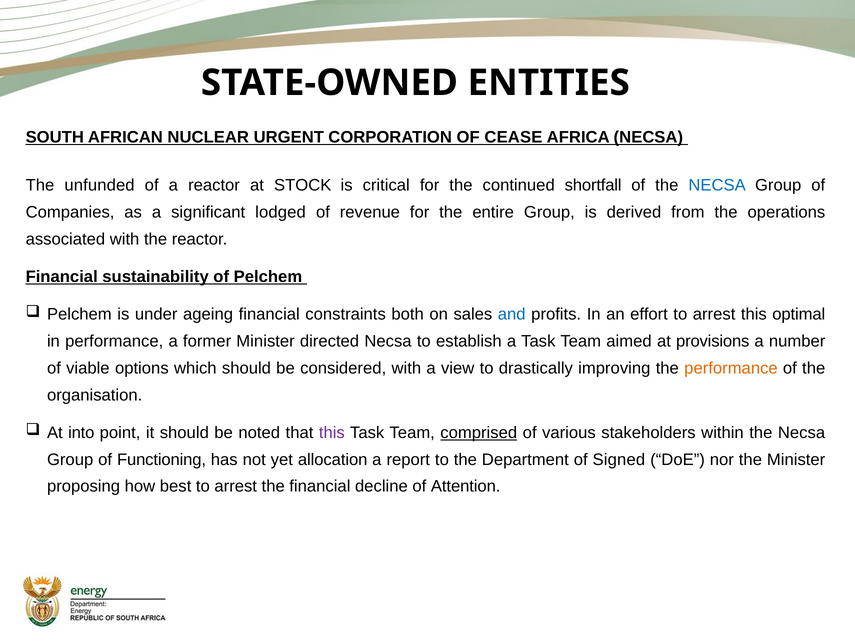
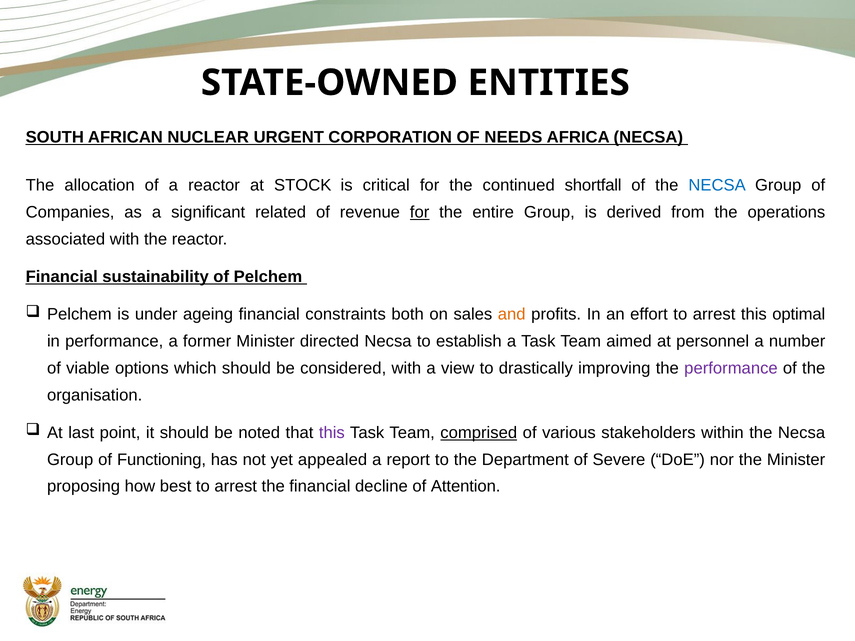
CEASE: CEASE -> NEEDS (513, 137)
unfunded: unfunded -> allocation (100, 185)
lodged: lodged -> related (281, 212)
for underline: none -> present (420, 212)
and colour: blue -> orange (512, 314)
provisions: provisions -> personnel (713, 341)
performance colour: orange -> purple (731, 368)
into: into -> last (81, 433)
allocation: allocation -> appealed (333, 460)
Signed: Signed -> Severe (619, 460)
